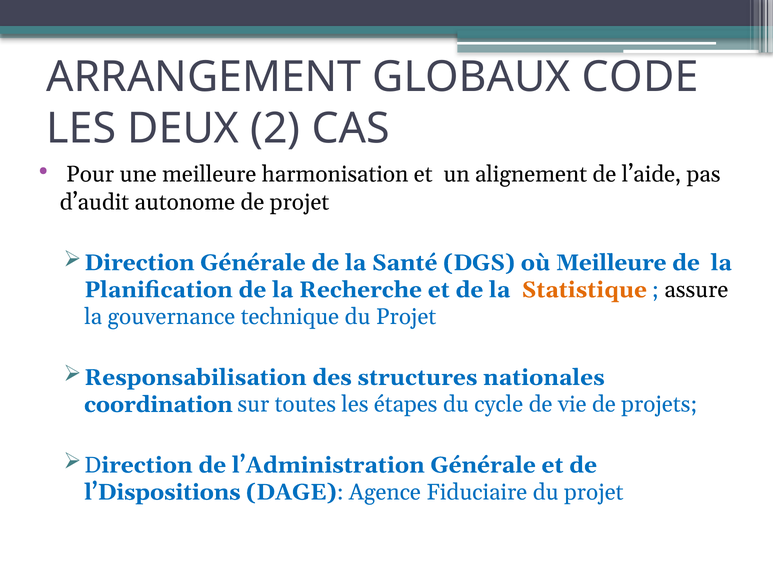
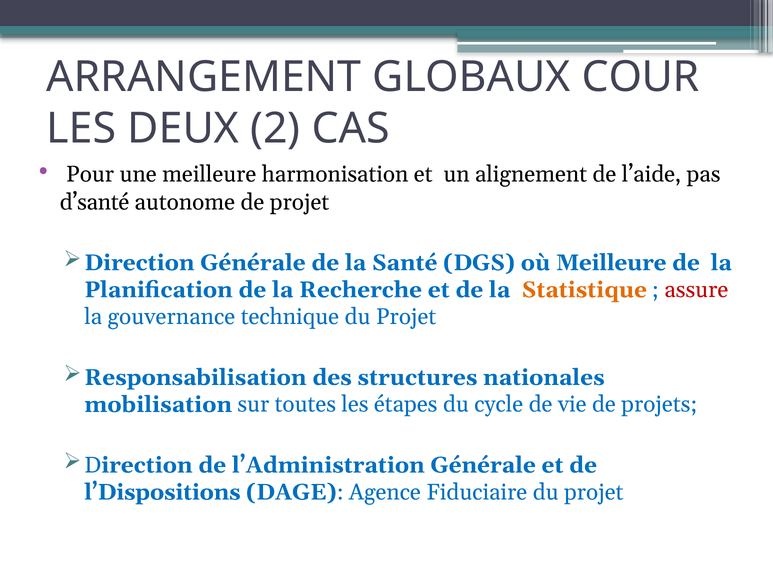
CODE: CODE -> COUR (641, 77)
d’audit: d’audit -> d’santé (95, 202)
assure colour: black -> red (696, 290)
coordination: coordination -> mobilisation (158, 404)
